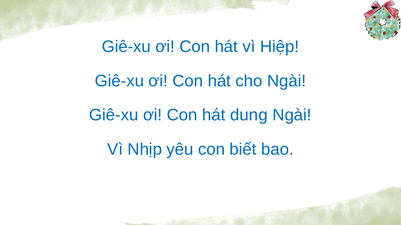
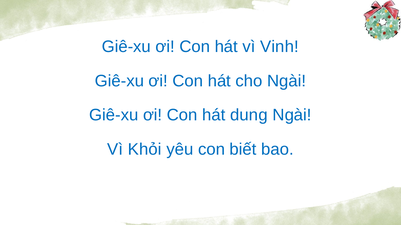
Hiệp: Hiệp -> Vinh (279, 47)
Nhịp: Nhịp -> Khỏi (145, 150)
